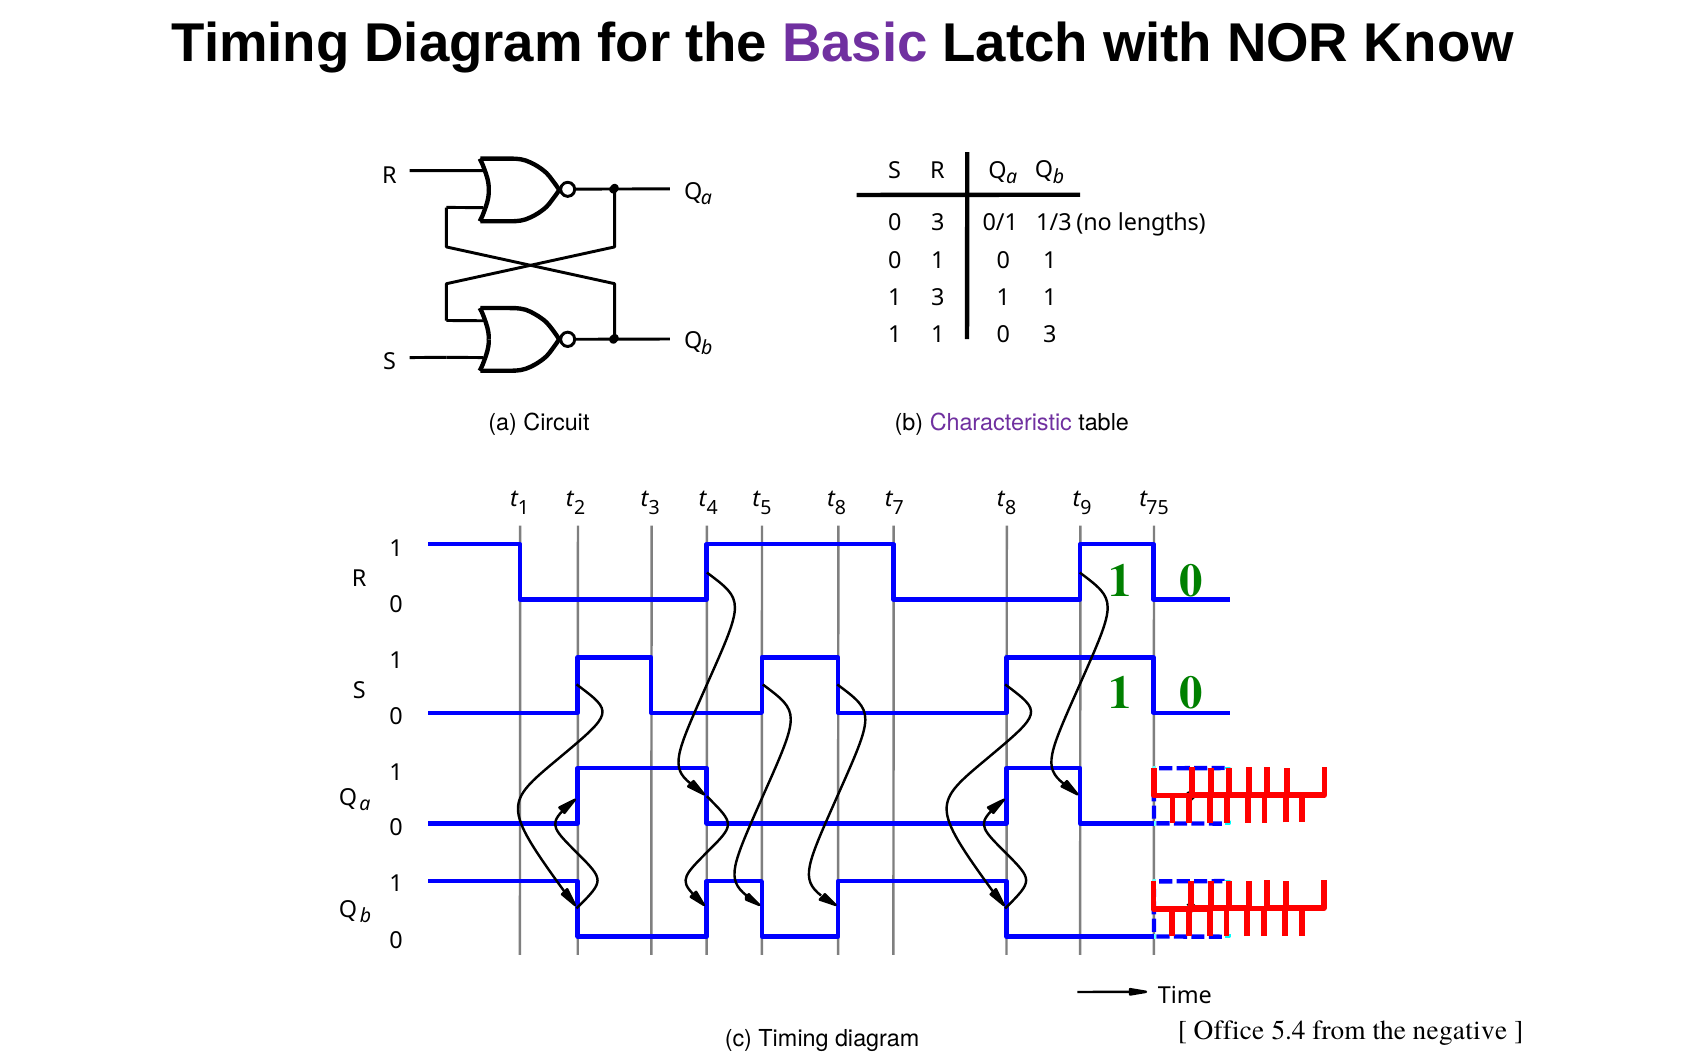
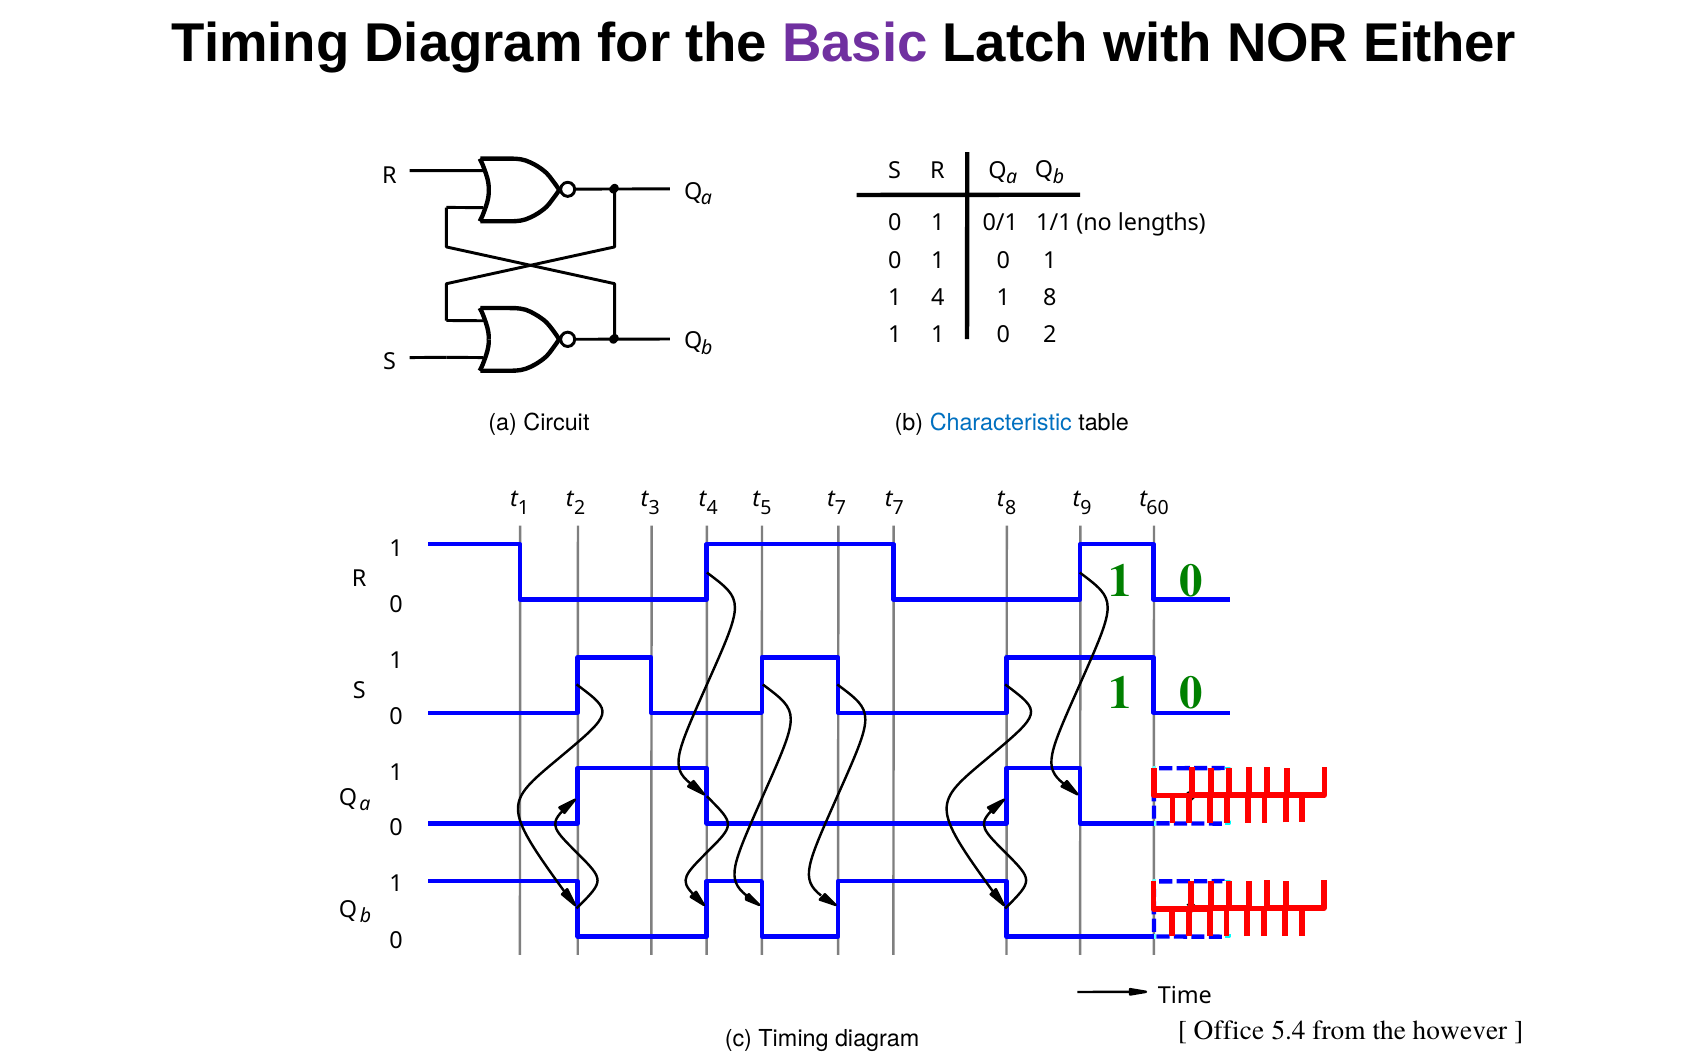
Know: Know -> Either (1439, 44)
3: 3 -> 1 (938, 223)
1/3: 1/3 -> 1/1 (1054, 223)
1 3: 3 -> 4 (938, 298)
1: 1 -> 8 (1050, 298)
3: 3 -> 2 (1050, 335)
Characteristic colour: purple -> blue (1001, 423)
5 t 8: 8 -> 7 (840, 508)
75: 75 -> 60 (1158, 508)
negative: negative -> however (1460, 1031)
